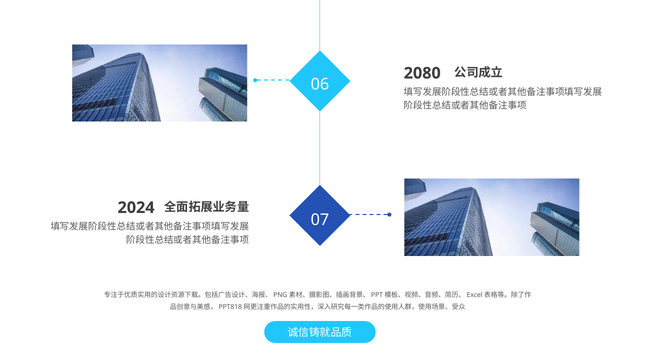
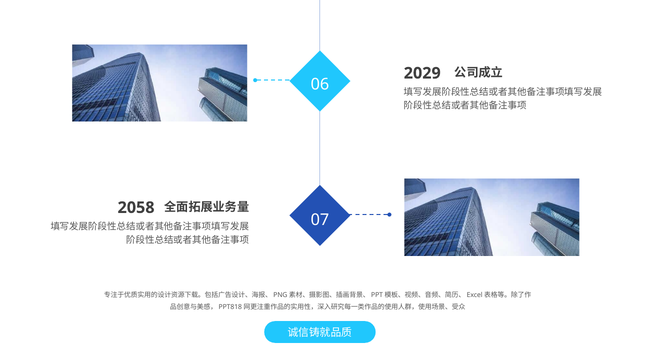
2080: 2080 -> 2029 (422, 73)
2024: 2024 -> 2058 (136, 208)
